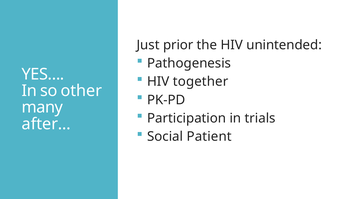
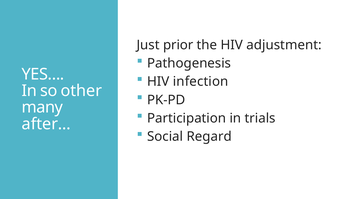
unintended: unintended -> adjustment (284, 45)
together: together -> infection (201, 82)
Patient: Patient -> Regard (209, 137)
